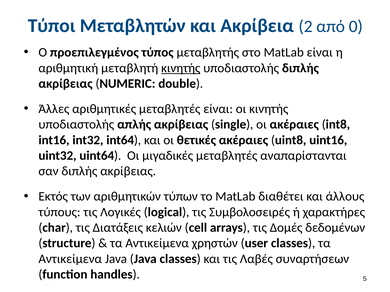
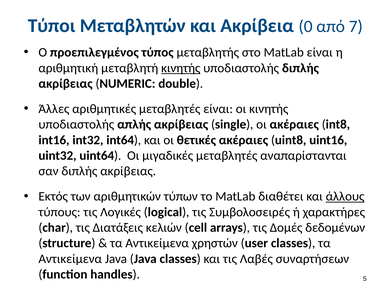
2: 2 -> 0 (306, 26)
0: 0 -> 7 (356, 26)
άλλους underline: none -> present (345, 197)
